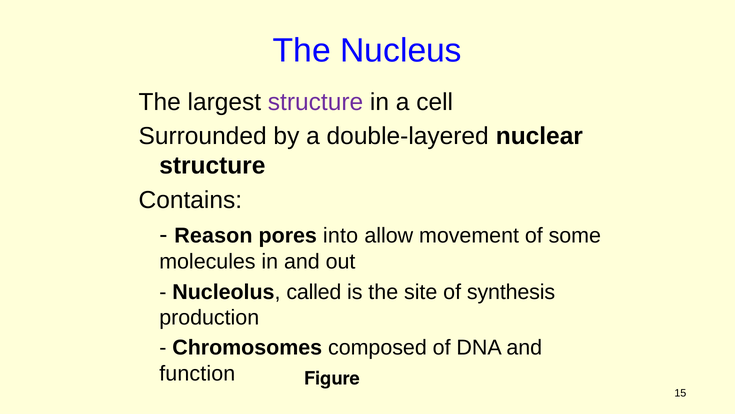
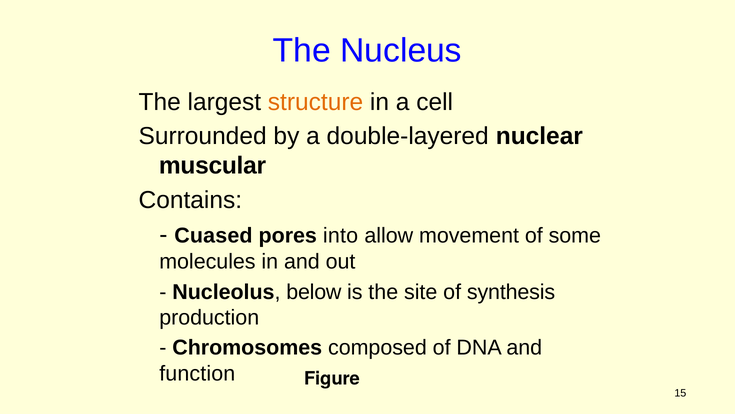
structure colour: purple -> orange (316, 102)
structure: structure -> muscular (212, 166)
Reason: Reason -> Cuased (213, 235)
called: called -> below (314, 292)
